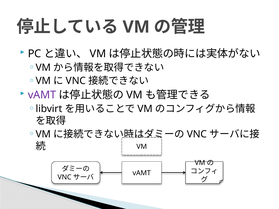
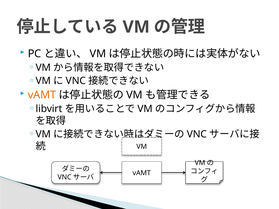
vAMT colour: purple -> orange (42, 95)
